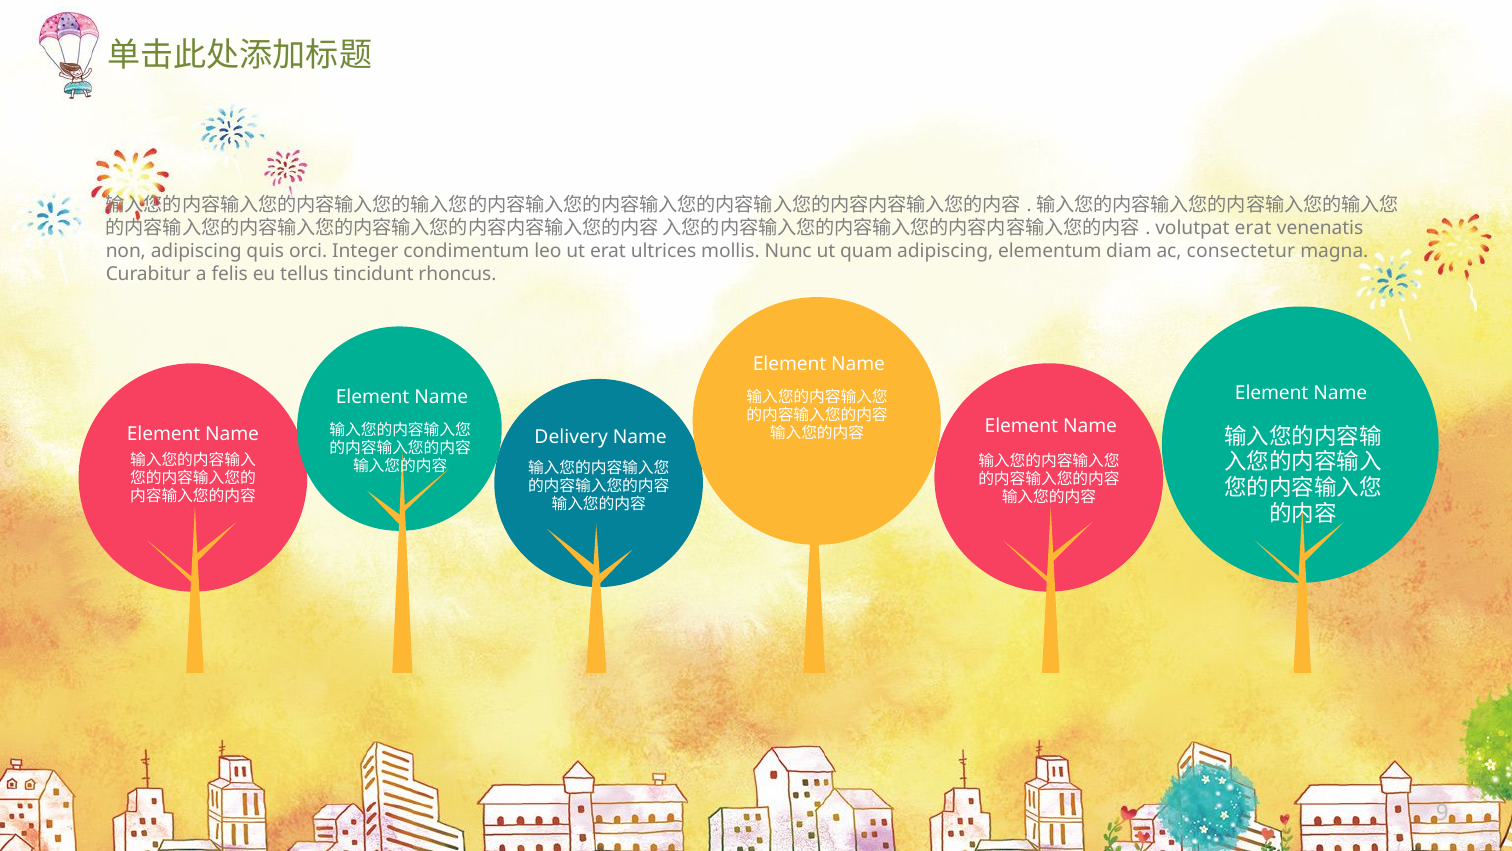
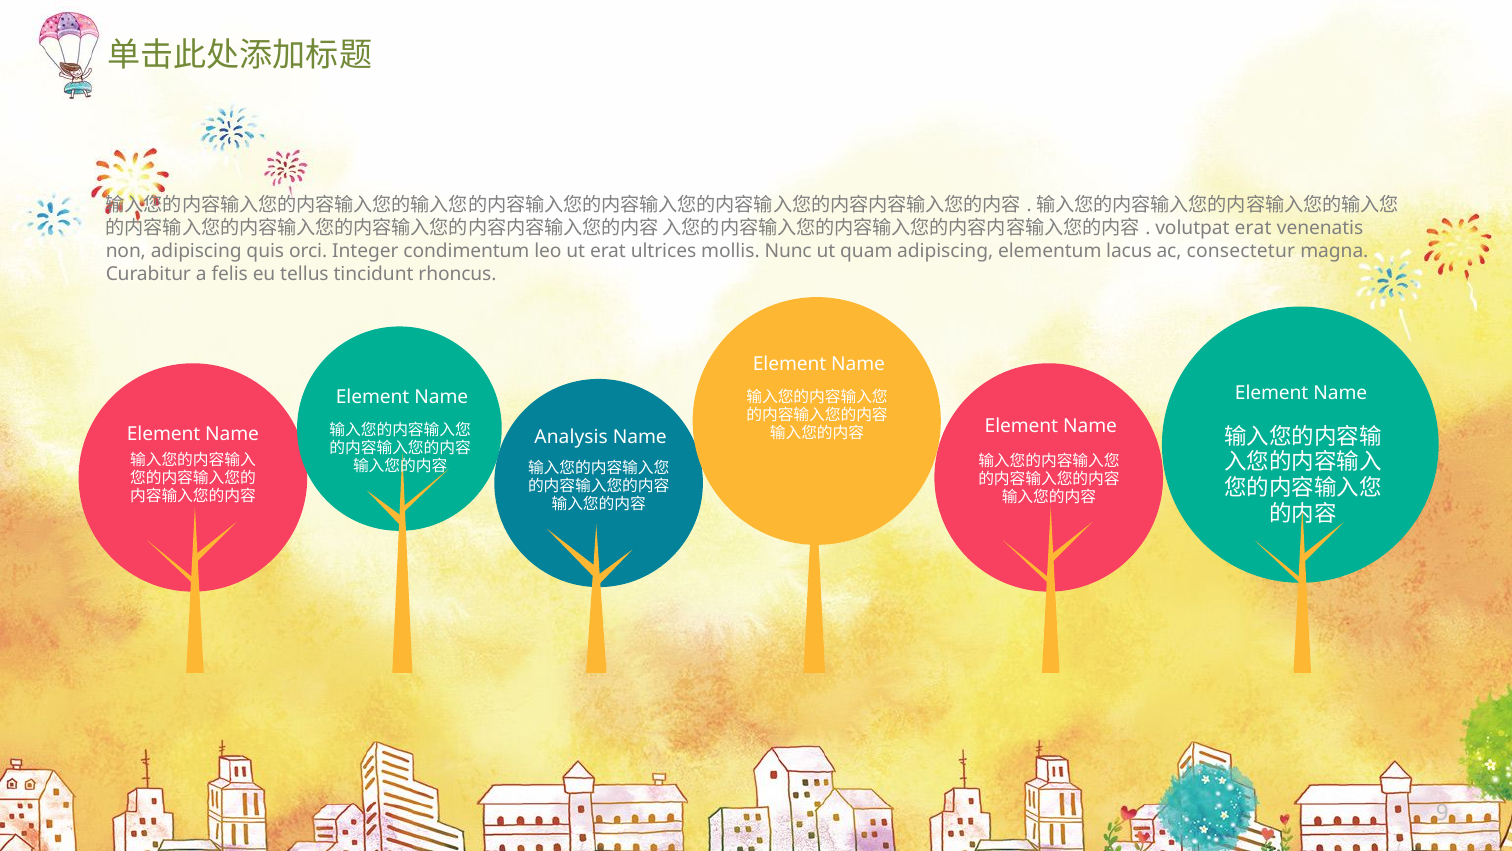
diam: diam -> lacus (1129, 251)
Delivery: Delivery -> Analysis (571, 437)
